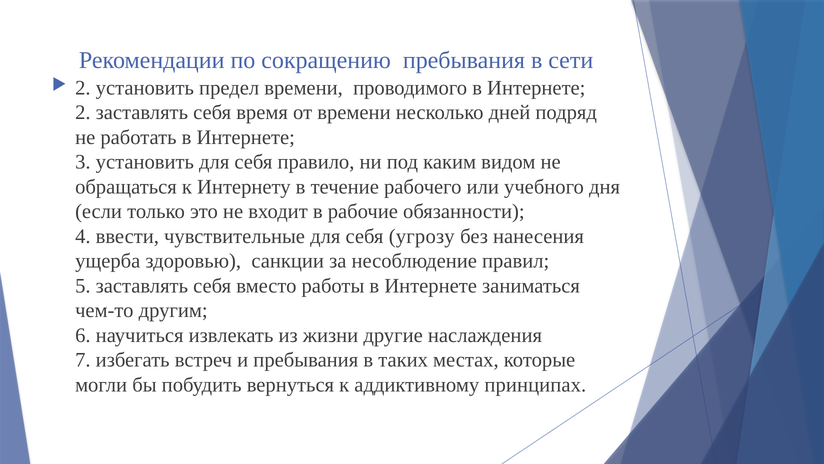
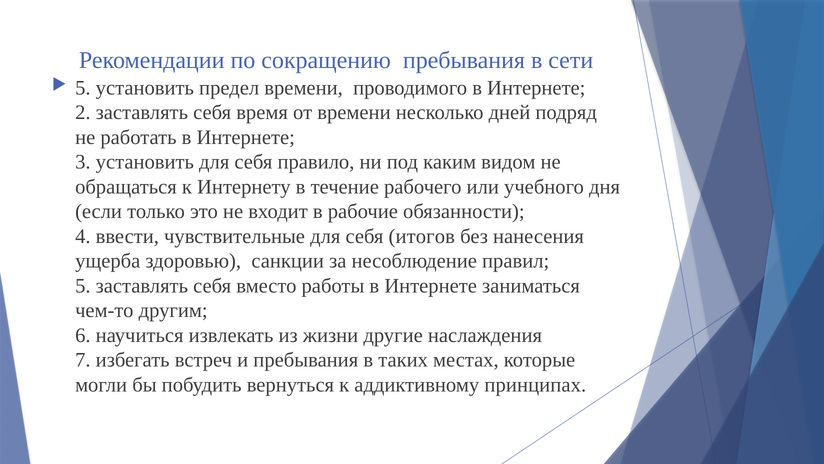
2: 2 -> 5 (83, 88)
угрозу: угрозу -> итогов (422, 236)
